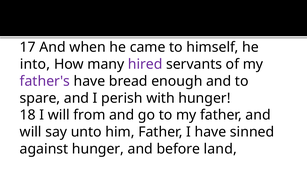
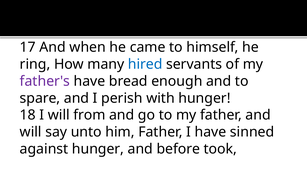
into: into -> ring (35, 64)
hired colour: purple -> blue (145, 64)
land: land -> took (220, 149)
